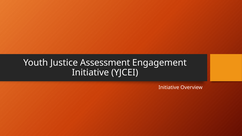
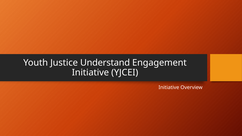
Assessment: Assessment -> Understand (105, 63)
